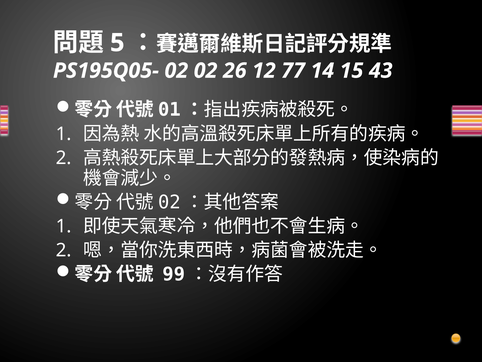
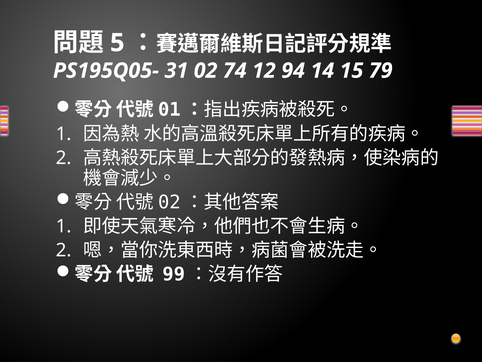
PS195Q05- 02: 02 -> 31 (176, 71)
26: 26 -> 74 (235, 71)
77: 77 -> 94 (293, 71)
43: 43 -> 79 (381, 71)
